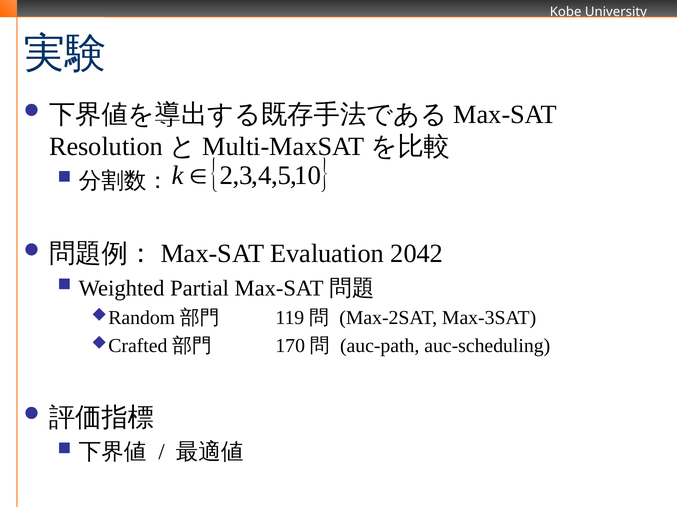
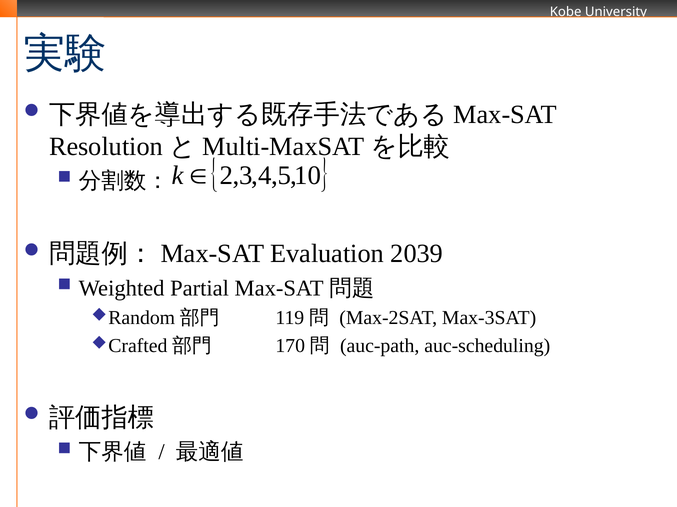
2042: 2042 -> 2039 (417, 254)
